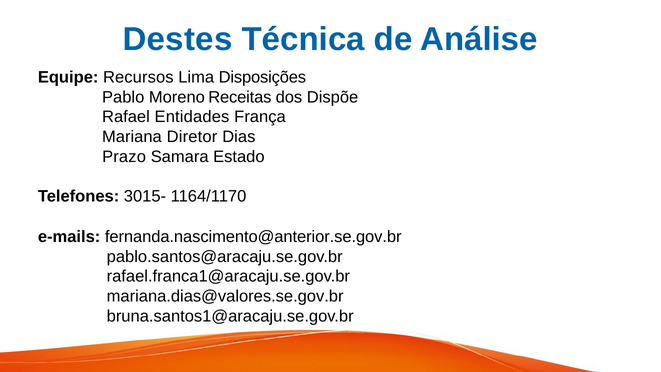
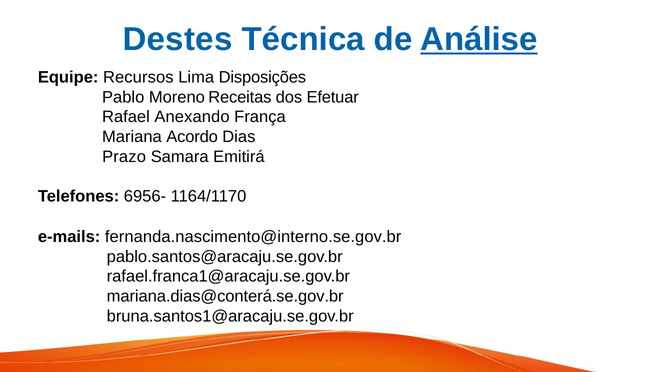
Análise underline: none -> present (479, 39)
Dispõe: Dispõe -> Efetuar (333, 97)
Entidades: Entidades -> Anexando (192, 117)
Diretor: Diretor -> Acordo (192, 137)
Estado: Estado -> Emitirá (239, 157)
3015-: 3015- -> 6956- (145, 196)
fernanda.nascimento@anterior.se.gov.br: fernanda.nascimento@anterior.se.gov.br -> fernanda.nascimento@interno.se.gov.br (253, 237)
mariana.dias@valores.se.gov.br: mariana.dias@valores.se.gov.br -> mariana.dias@conterá.se.gov.br (225, 296)
